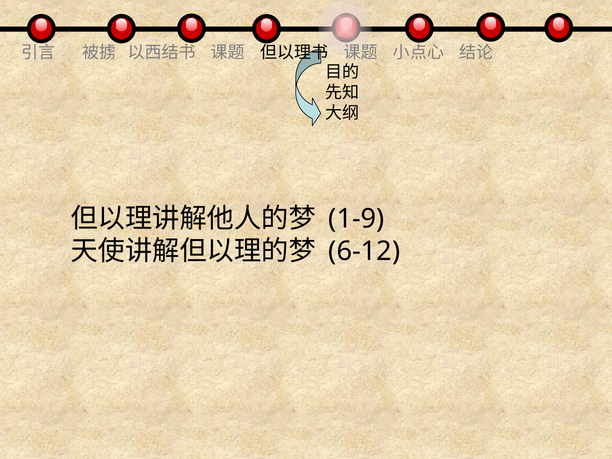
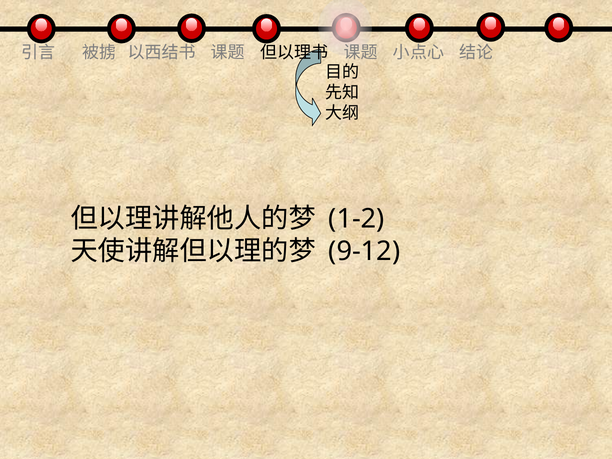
1-9: 1-9 -> 1-2 (356, 219)
6-12: 6-12 -> 9-12 (364, 251)
